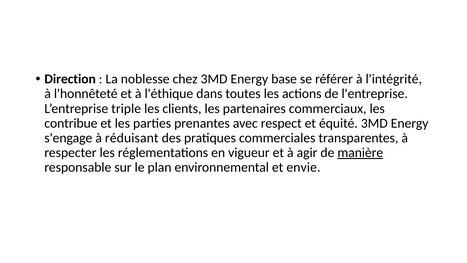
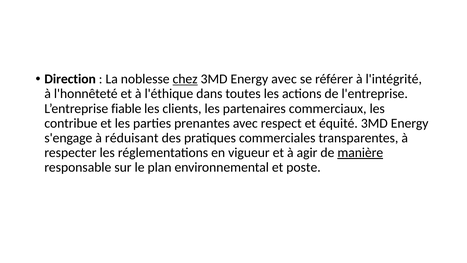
chez underline: none -> present (185, 79)
Energy base: base -> avec (284, 79)
triple: triple -> fiable (126, 108)
envie: envie -> poste (304, 167)
